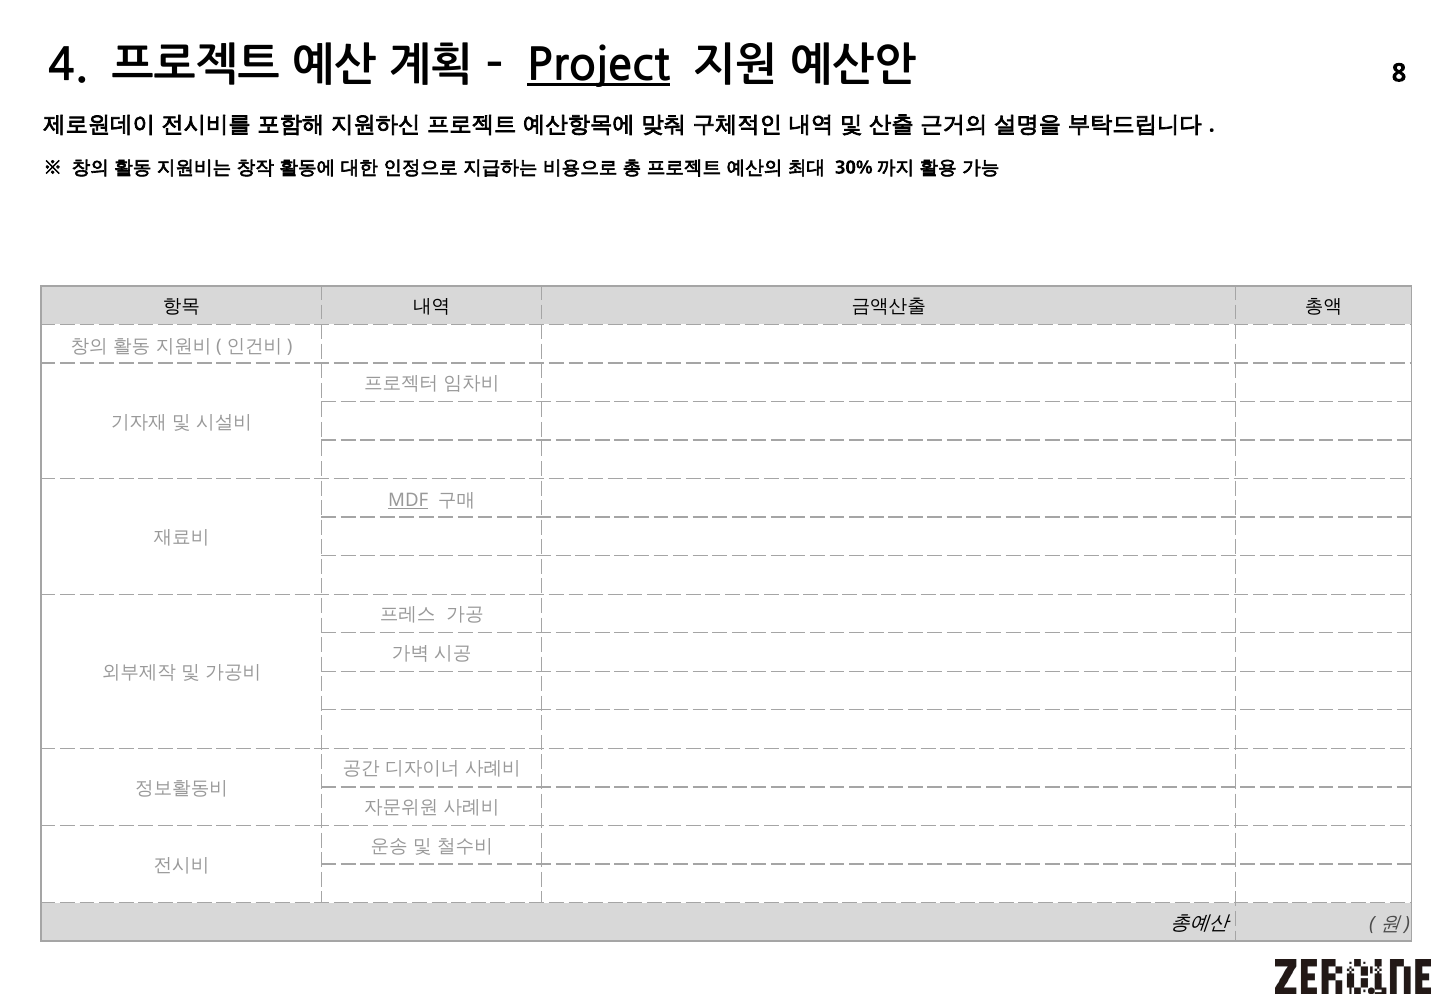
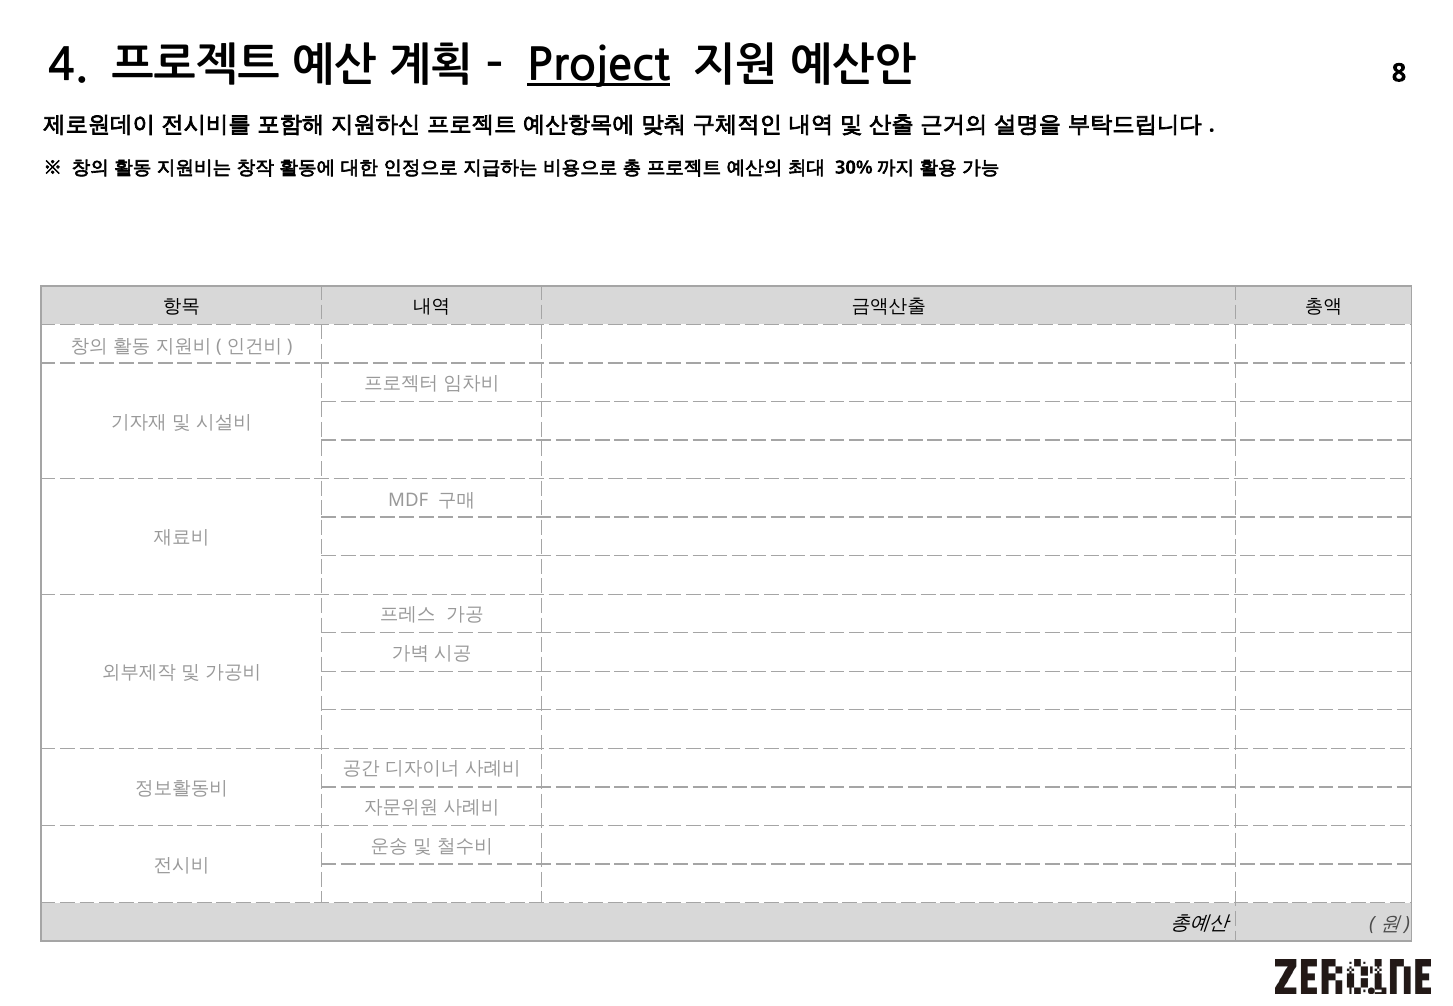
MDF underline: present -> none (408, 500)
